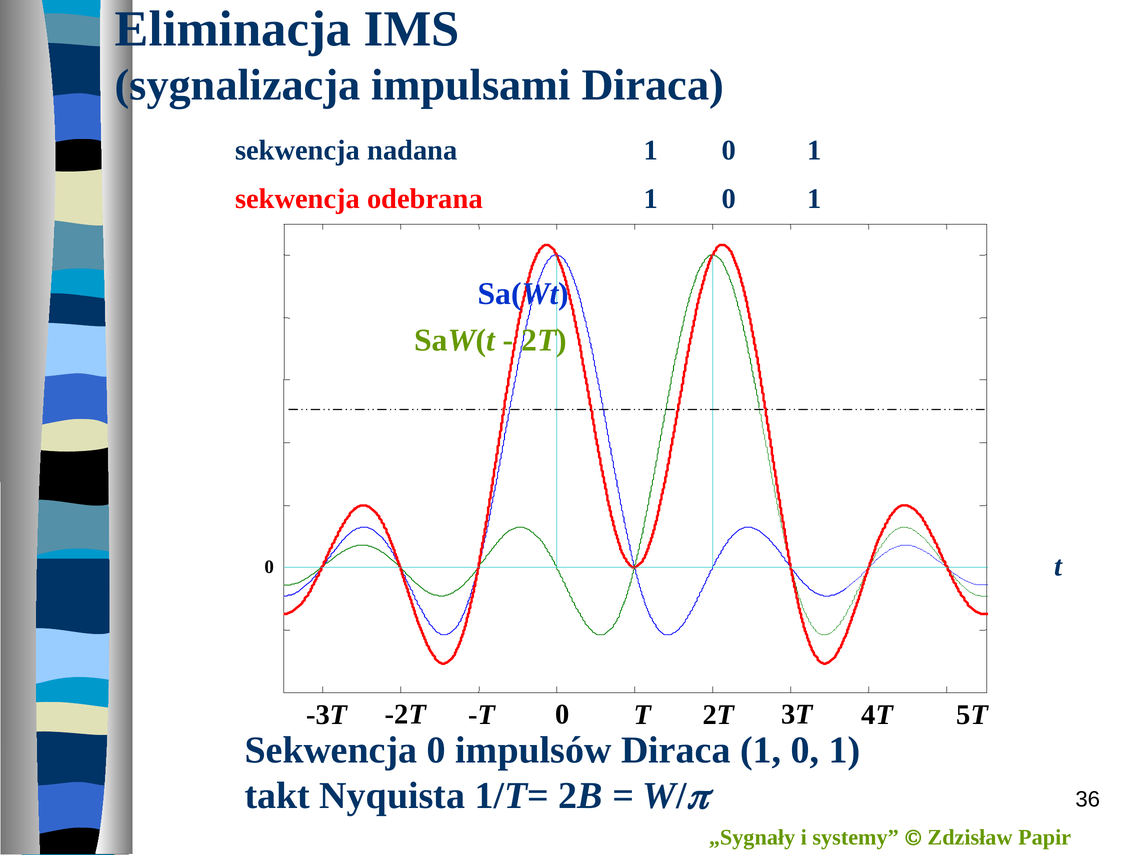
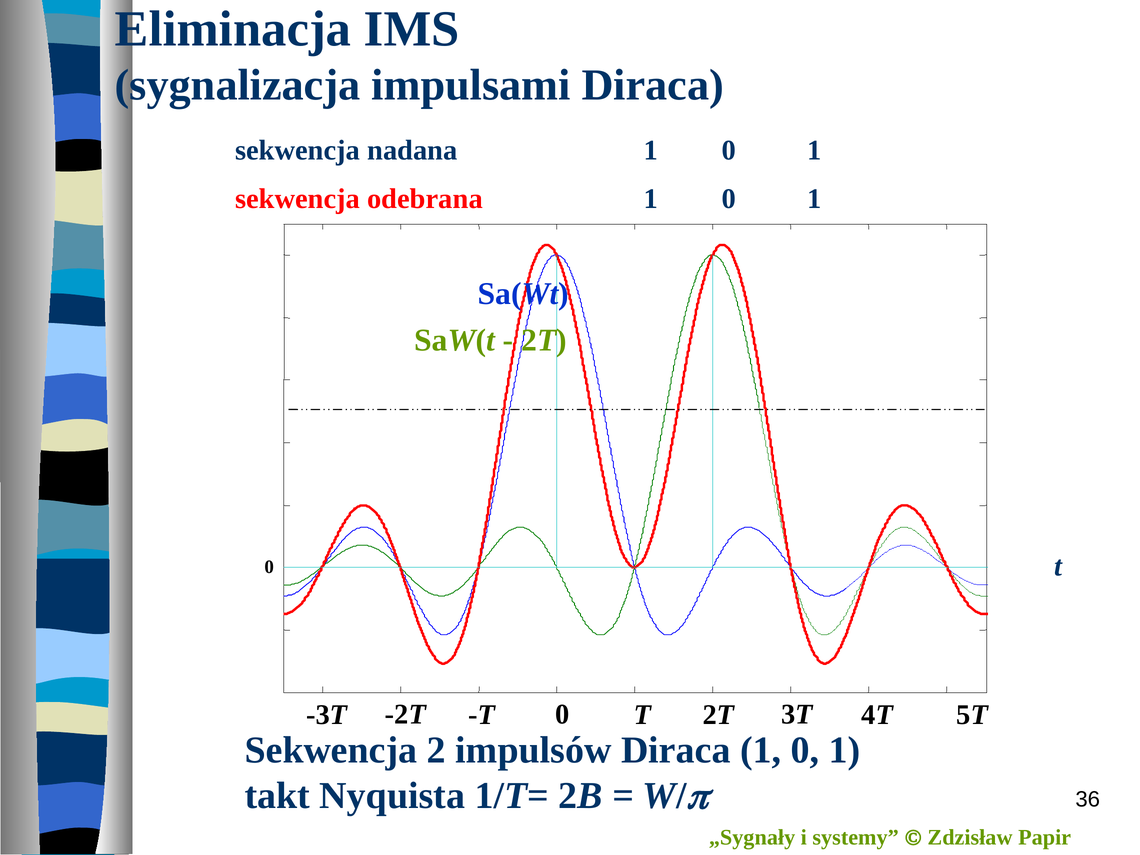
Sekwencja 0: 0 -> 2 (436, 750)
